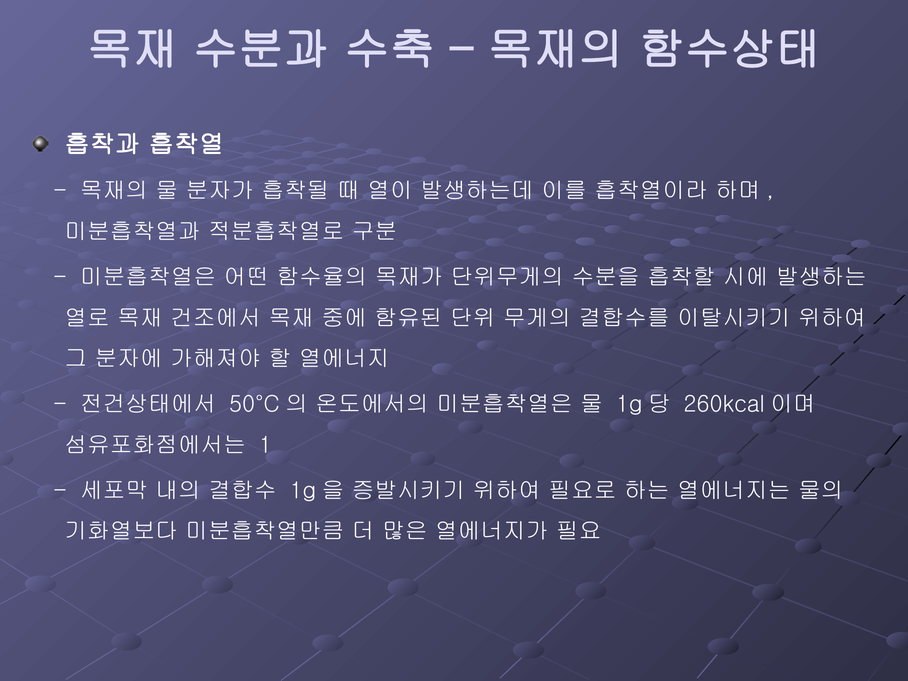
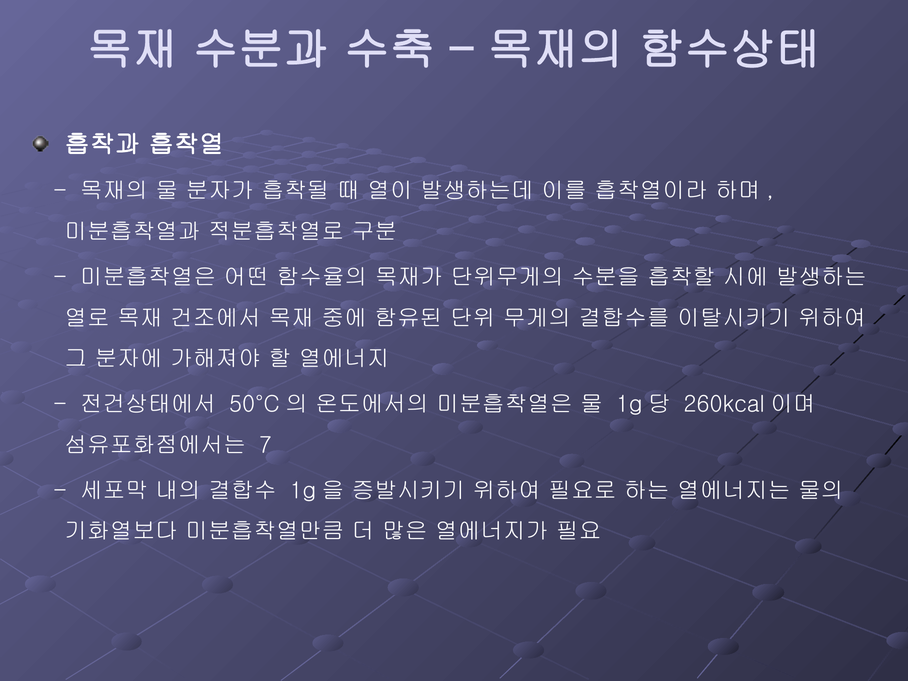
1: 1 -> 7 (265, 445)
